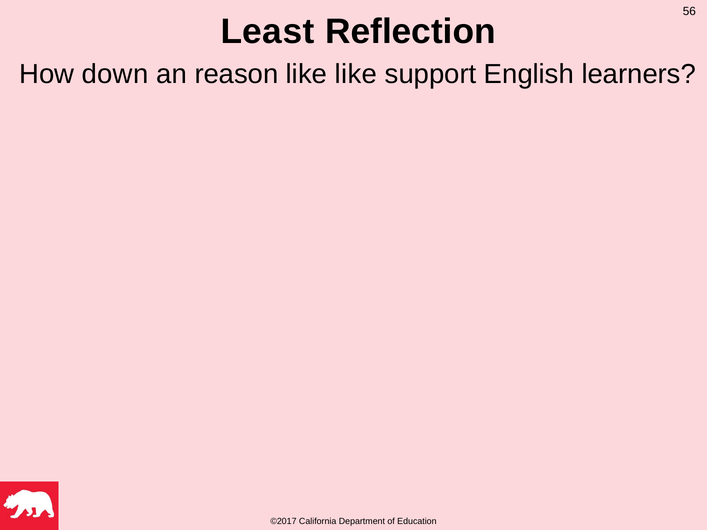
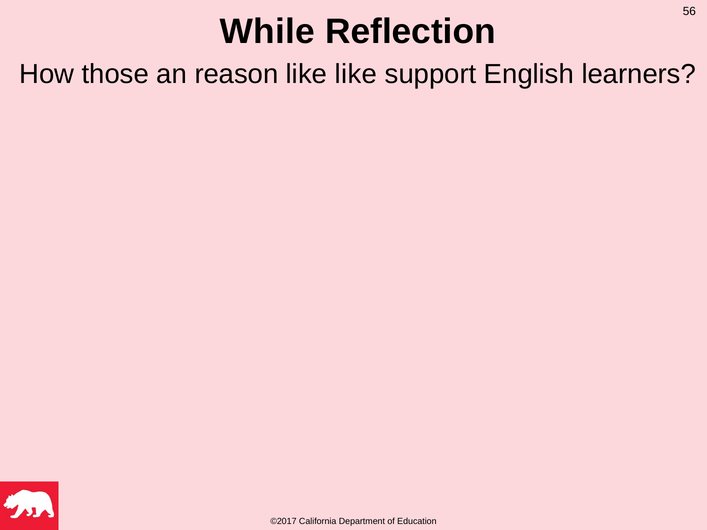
Least: Least -> While (267, 32)
down: down -> those (115, 74)
